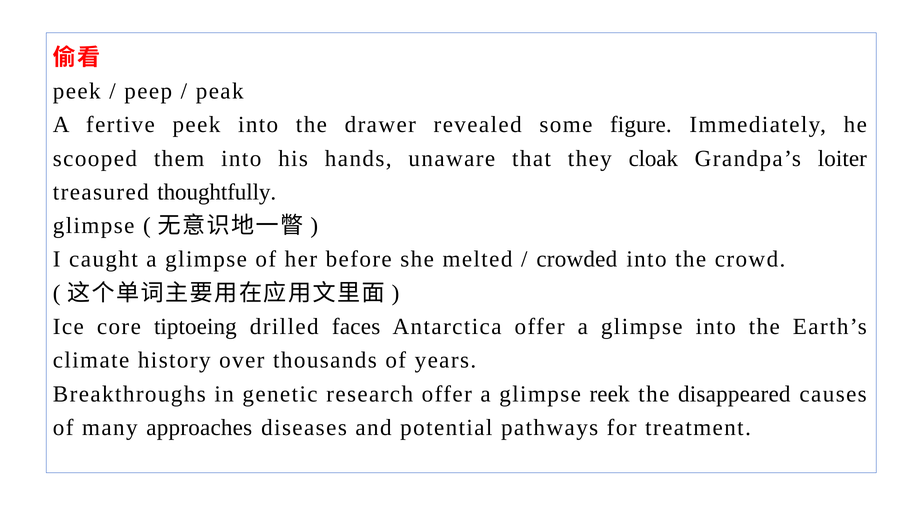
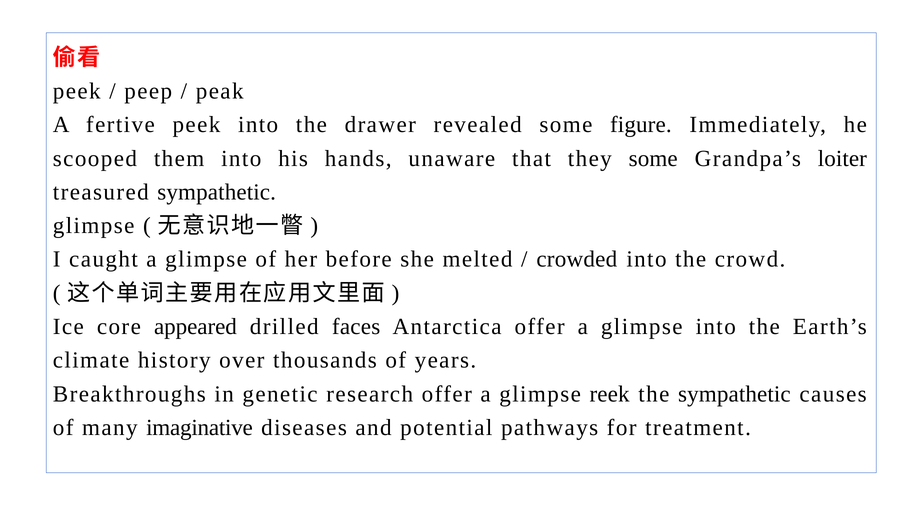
they cloak: cloak -> some (653, 158)
treasured thoughtfully: thoughtfully -> sympathetic (217, 192)
tiptoeing: tiptoeing -> appeared (195, 327)
the disappeared: disappeared -> sympathetic (734, 394)
approaches: approaches -> imaginative (199, 428)
